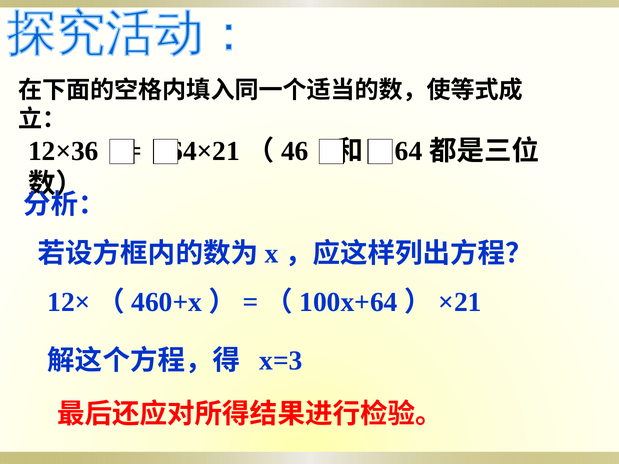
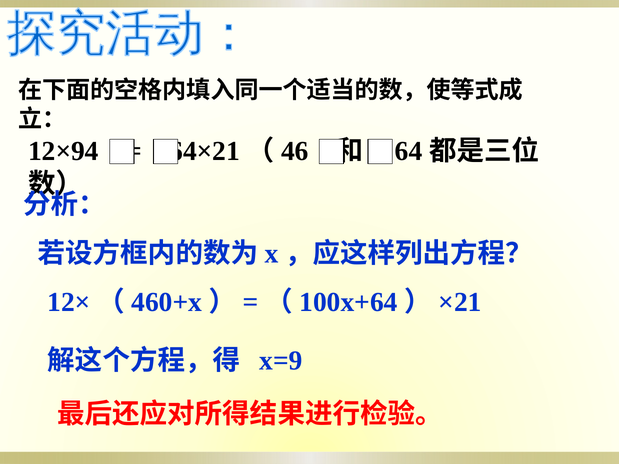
12×36: 12×36 -> 12×94 (63, 151)
x=3: x=3 -> x=9 (281, 361)
